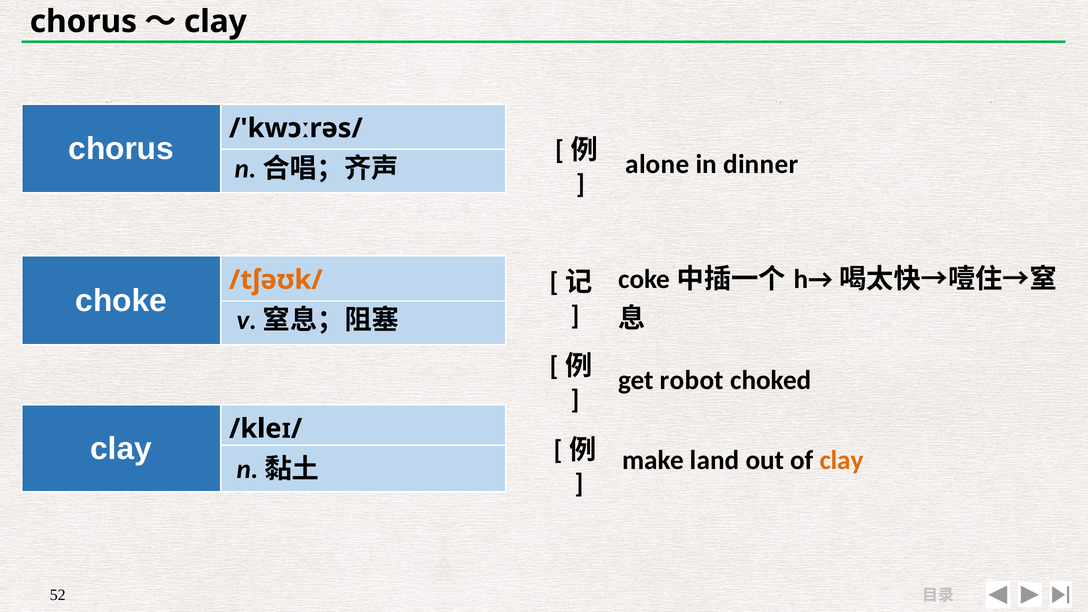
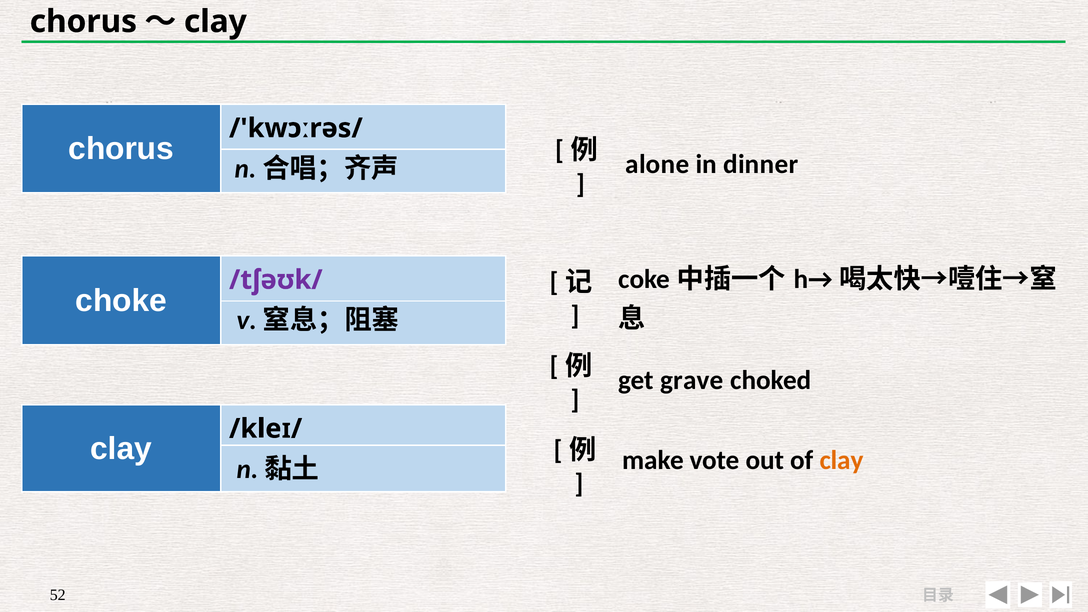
/tʃəʊk/ colour: orange -> purple (276, 280)
robot: robot -> grave (692, 380)
land: land -> vote (715, 460)
